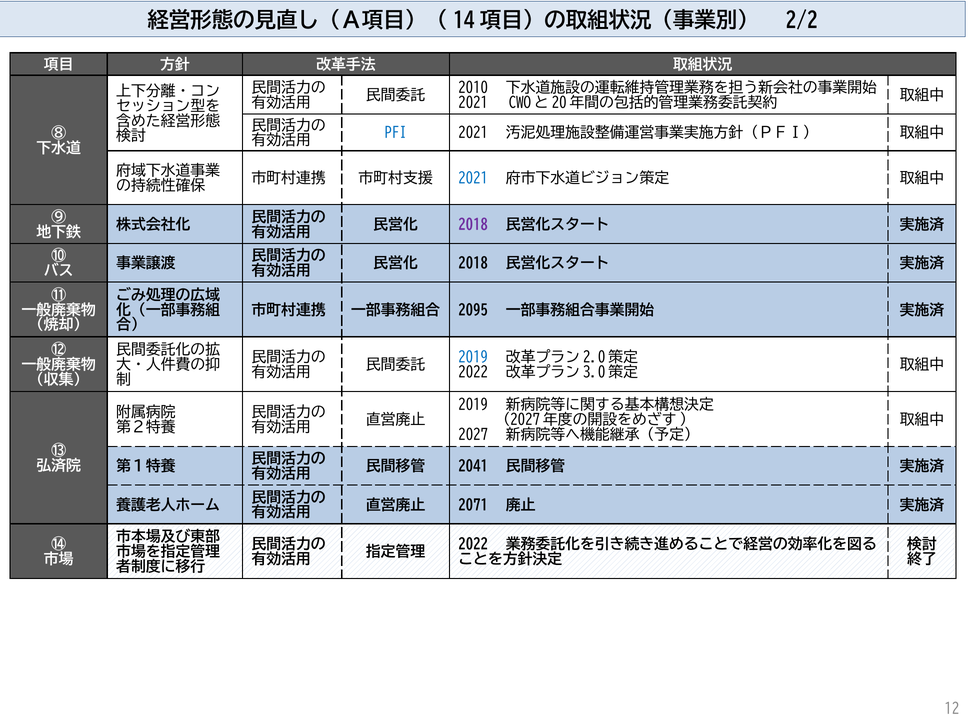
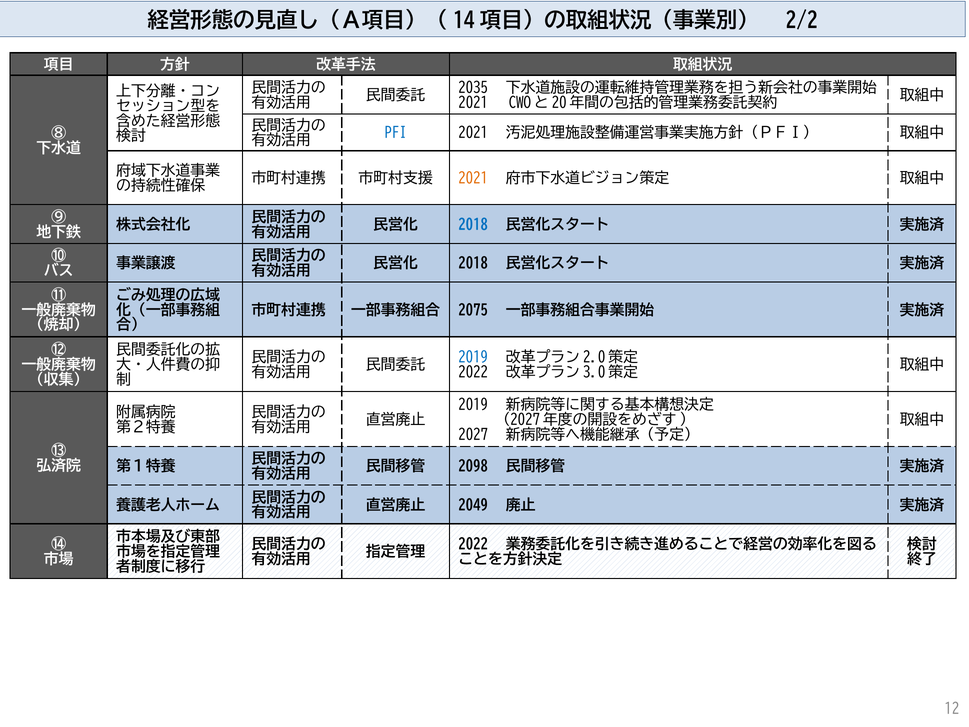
2010: 2010 -> 2035 (473, 88)
2021 colour: blue -> orange (473, 178)
2018 colour: purple -> blue (473, 225)
2095: 2095 -> 2075 (473, 310)
2041: 2041 -> 2098 (473, 466)
2071: 2071 -> 2049 (473, 505)
